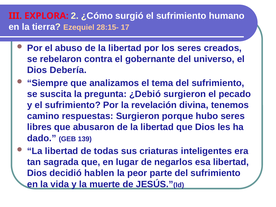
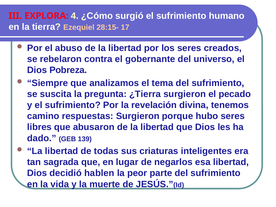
2: 2 -> 4 (75, 16)
Debería: Debería -> Pobreza (68, 70)
¿Debió: ¿Debió -> ¿Tierra (145, 94)
